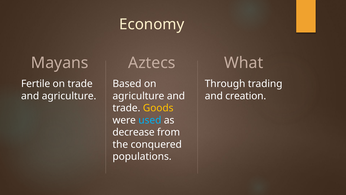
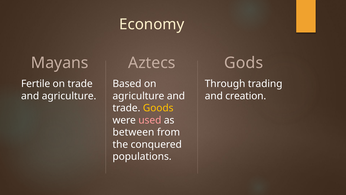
What: What -> Gods (244, 63)
used colour: light blue -> pink (150, 120)
decrease: decrease -> between (133, 132)
